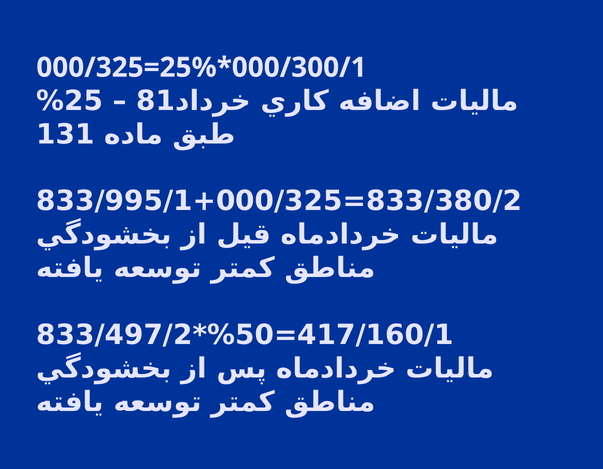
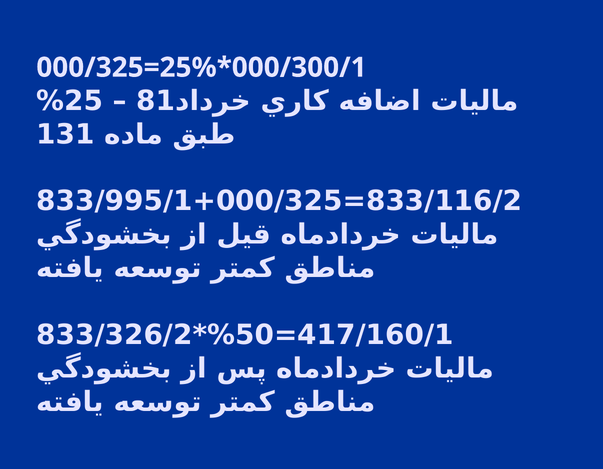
833/380/2: 833/380/2 -> 833/116/2 (444, 202)
833/497/2: 833/497/2 -> 833/326/2 (114, 335)
